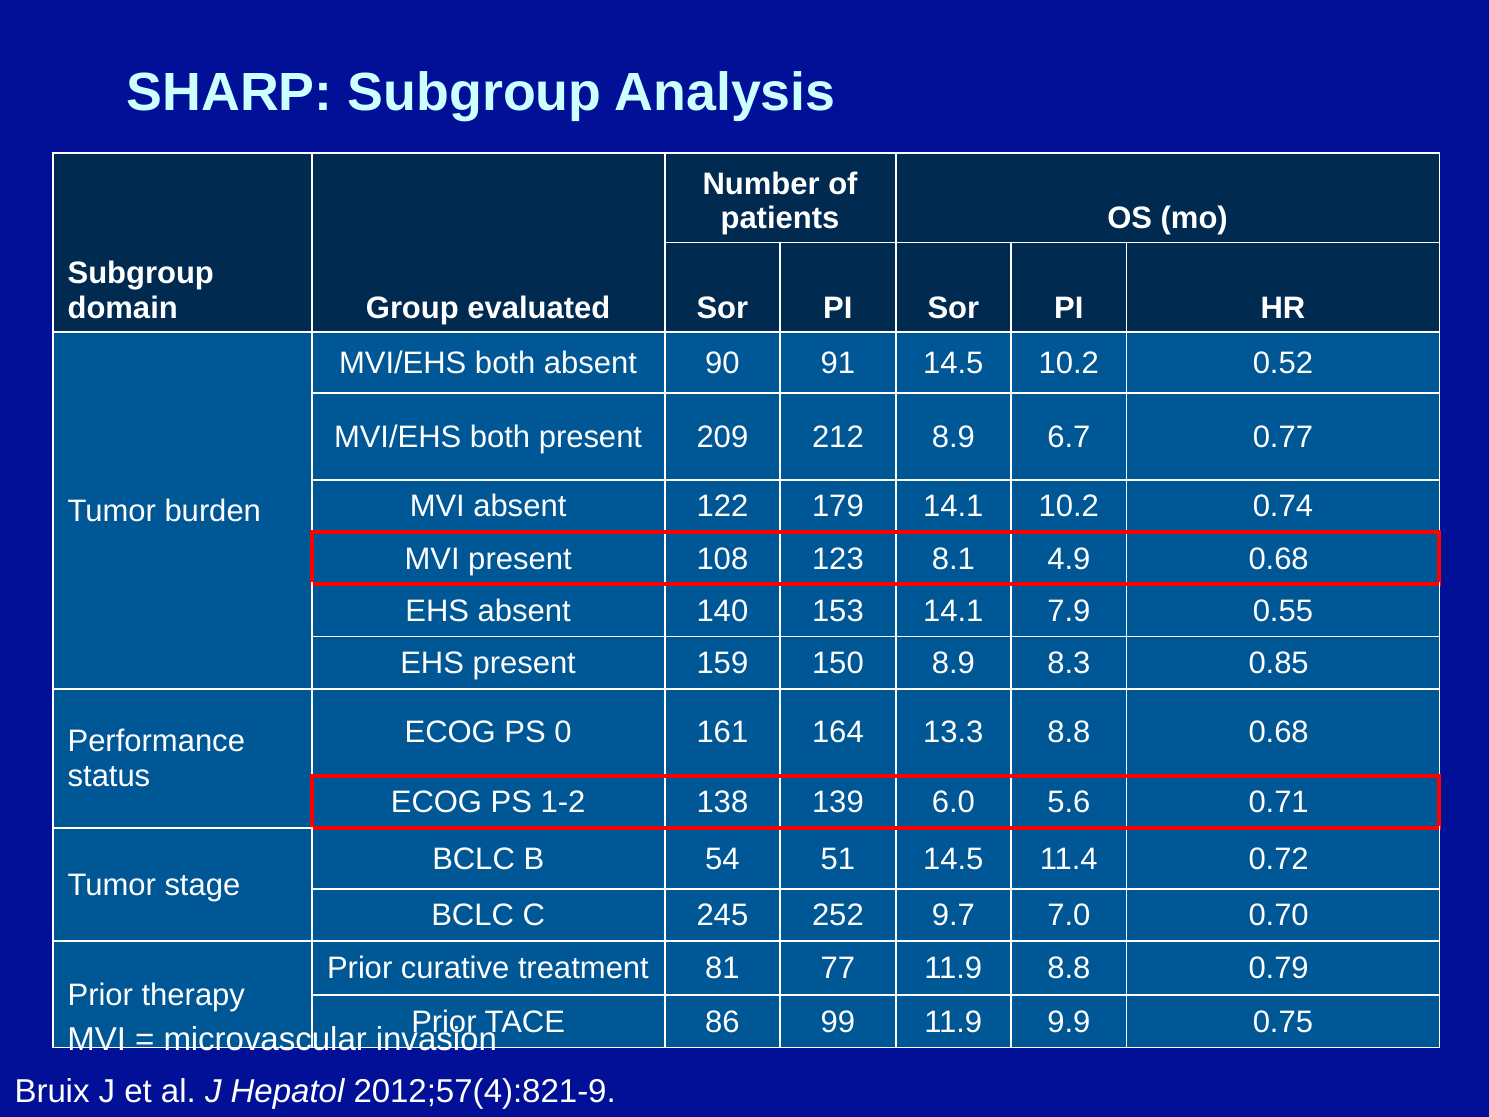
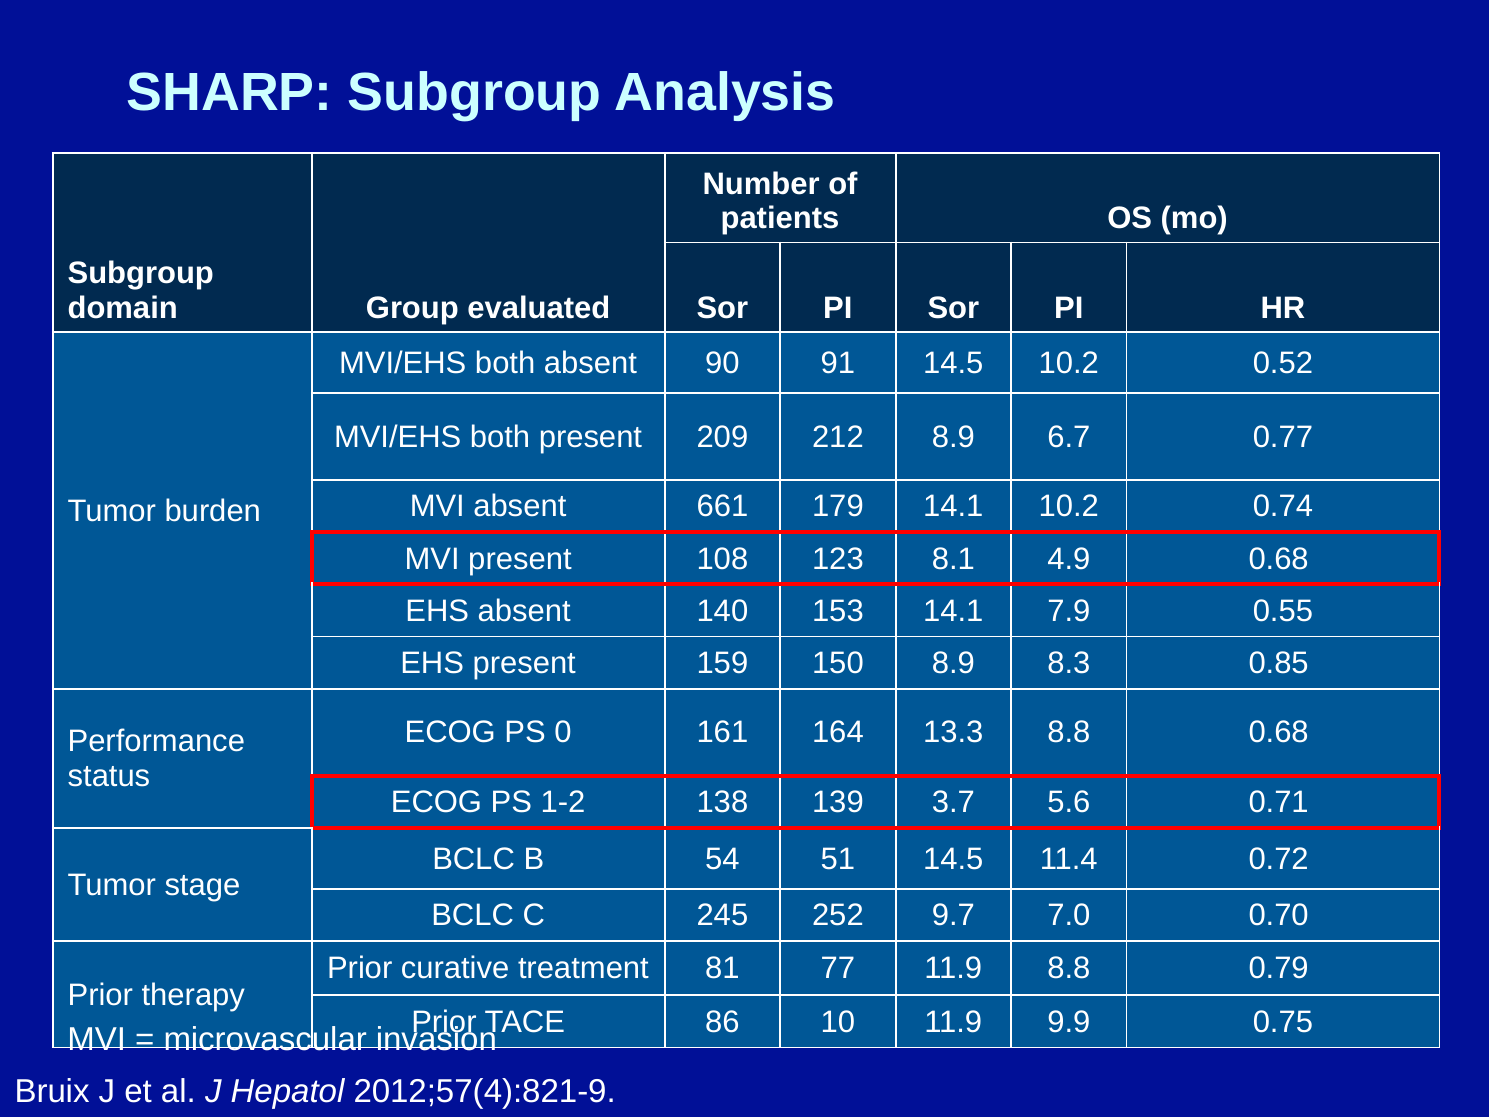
122: 122 -> 661 (722, 507)
6.0: 6.0 -> 3.7 (953, 802)
99: 99 -> 10 (838, 1022)
